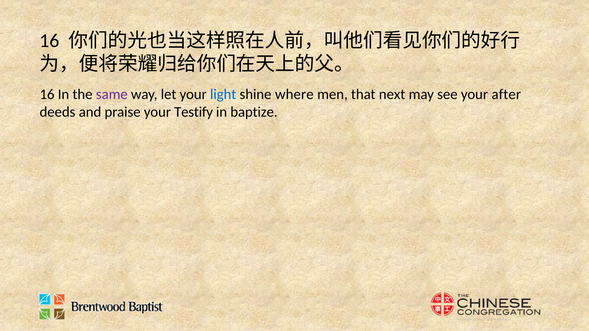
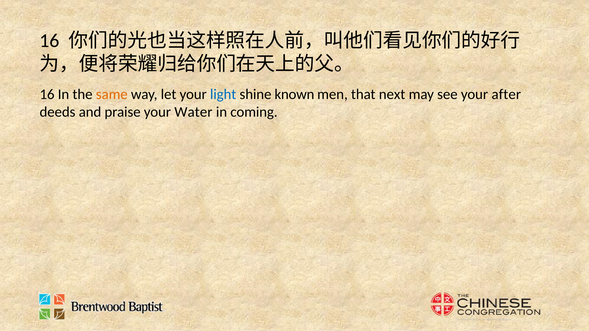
same colour: purple -> orange (112, 94)
where: where -> known (294, 94)
Testify: Testify -> Water (193, 112)
baptize: baptize -> coming (254, 112)
